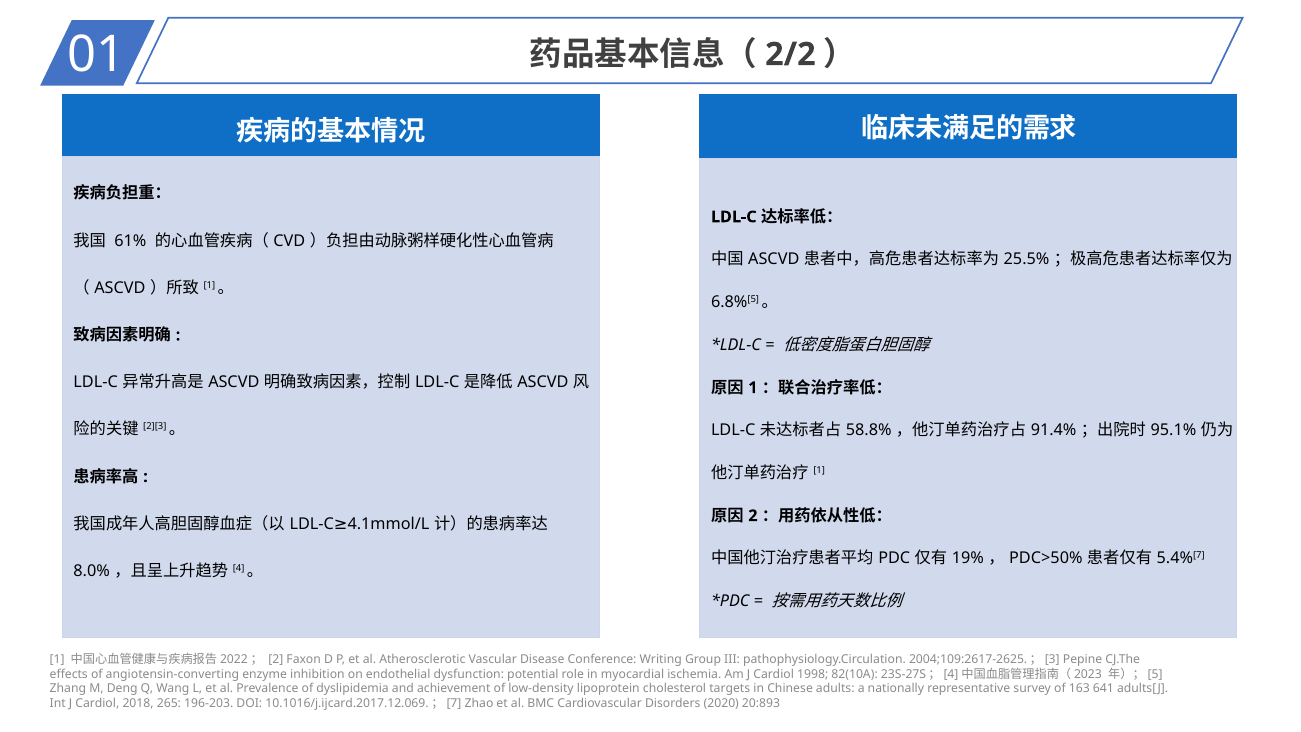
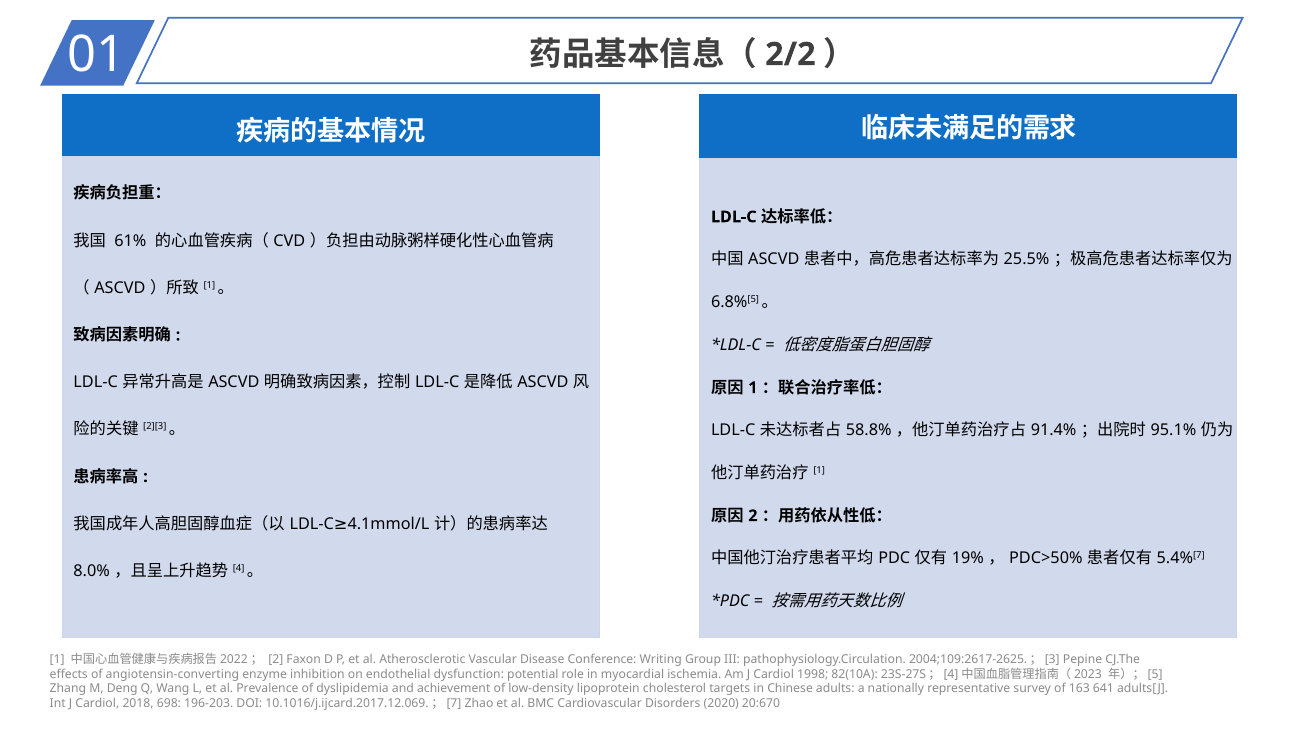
265: 265 -> 698 (169, 703)
20:893: 20:893 -> 20:670 (761, 703)
